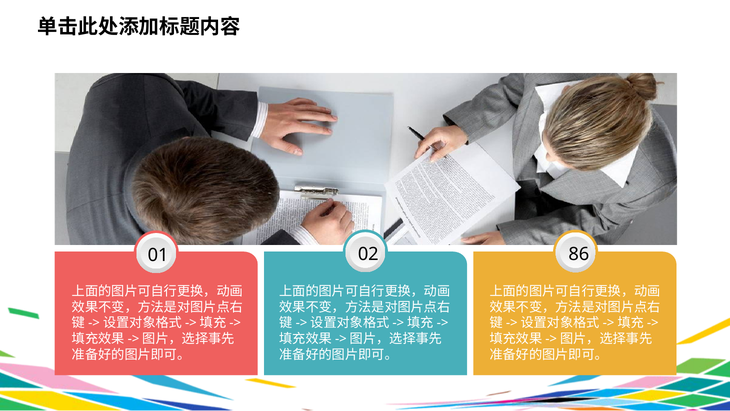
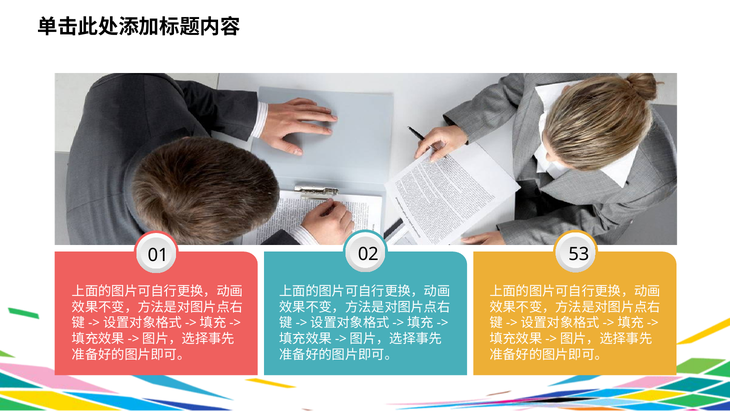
86: 86 -> 53 (579, 254)
